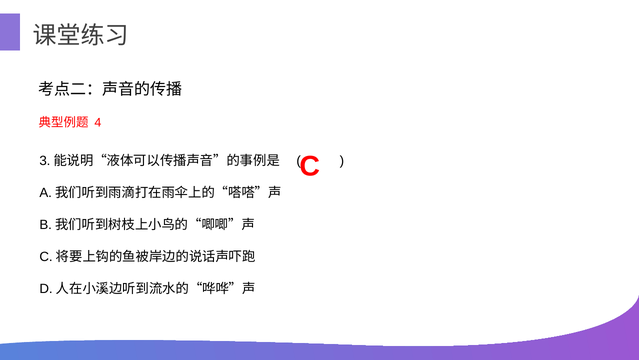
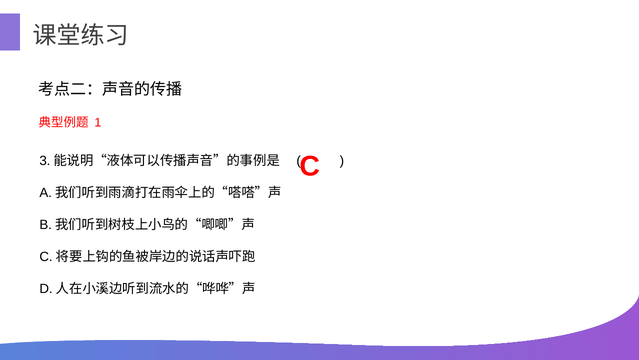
4: 4 -> 1 (98, 123)
